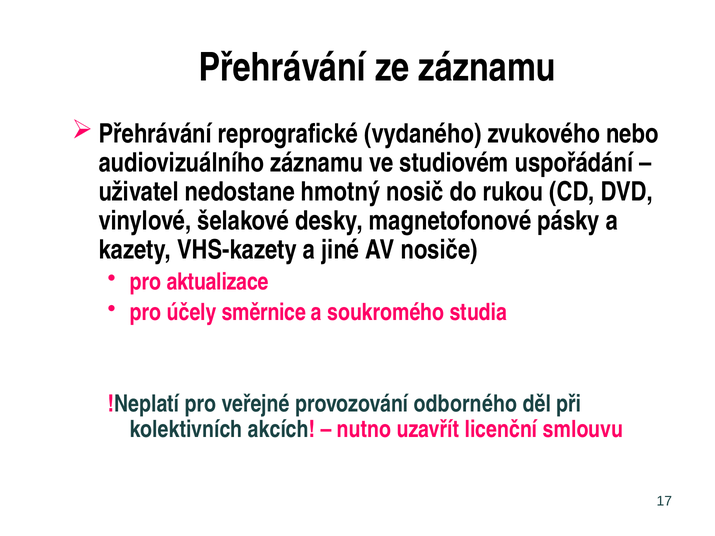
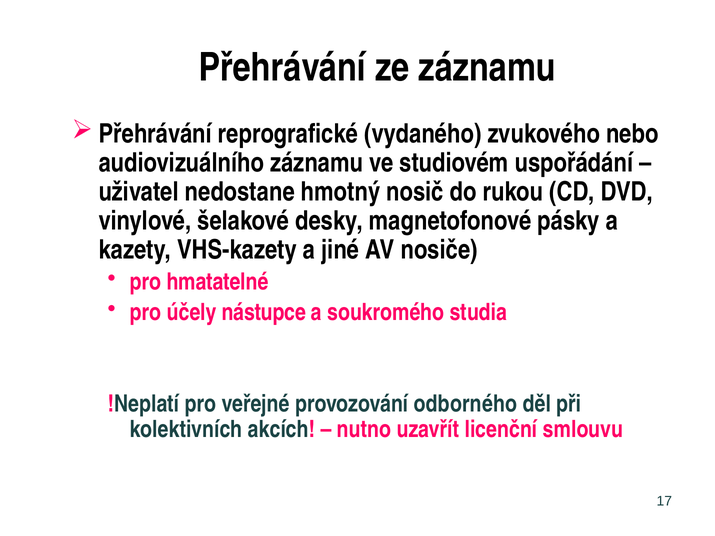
aktualizace: aktualizace -> hmatatelné (218, 282)
směrnice: směrnice -> nástupce (264, 313)
